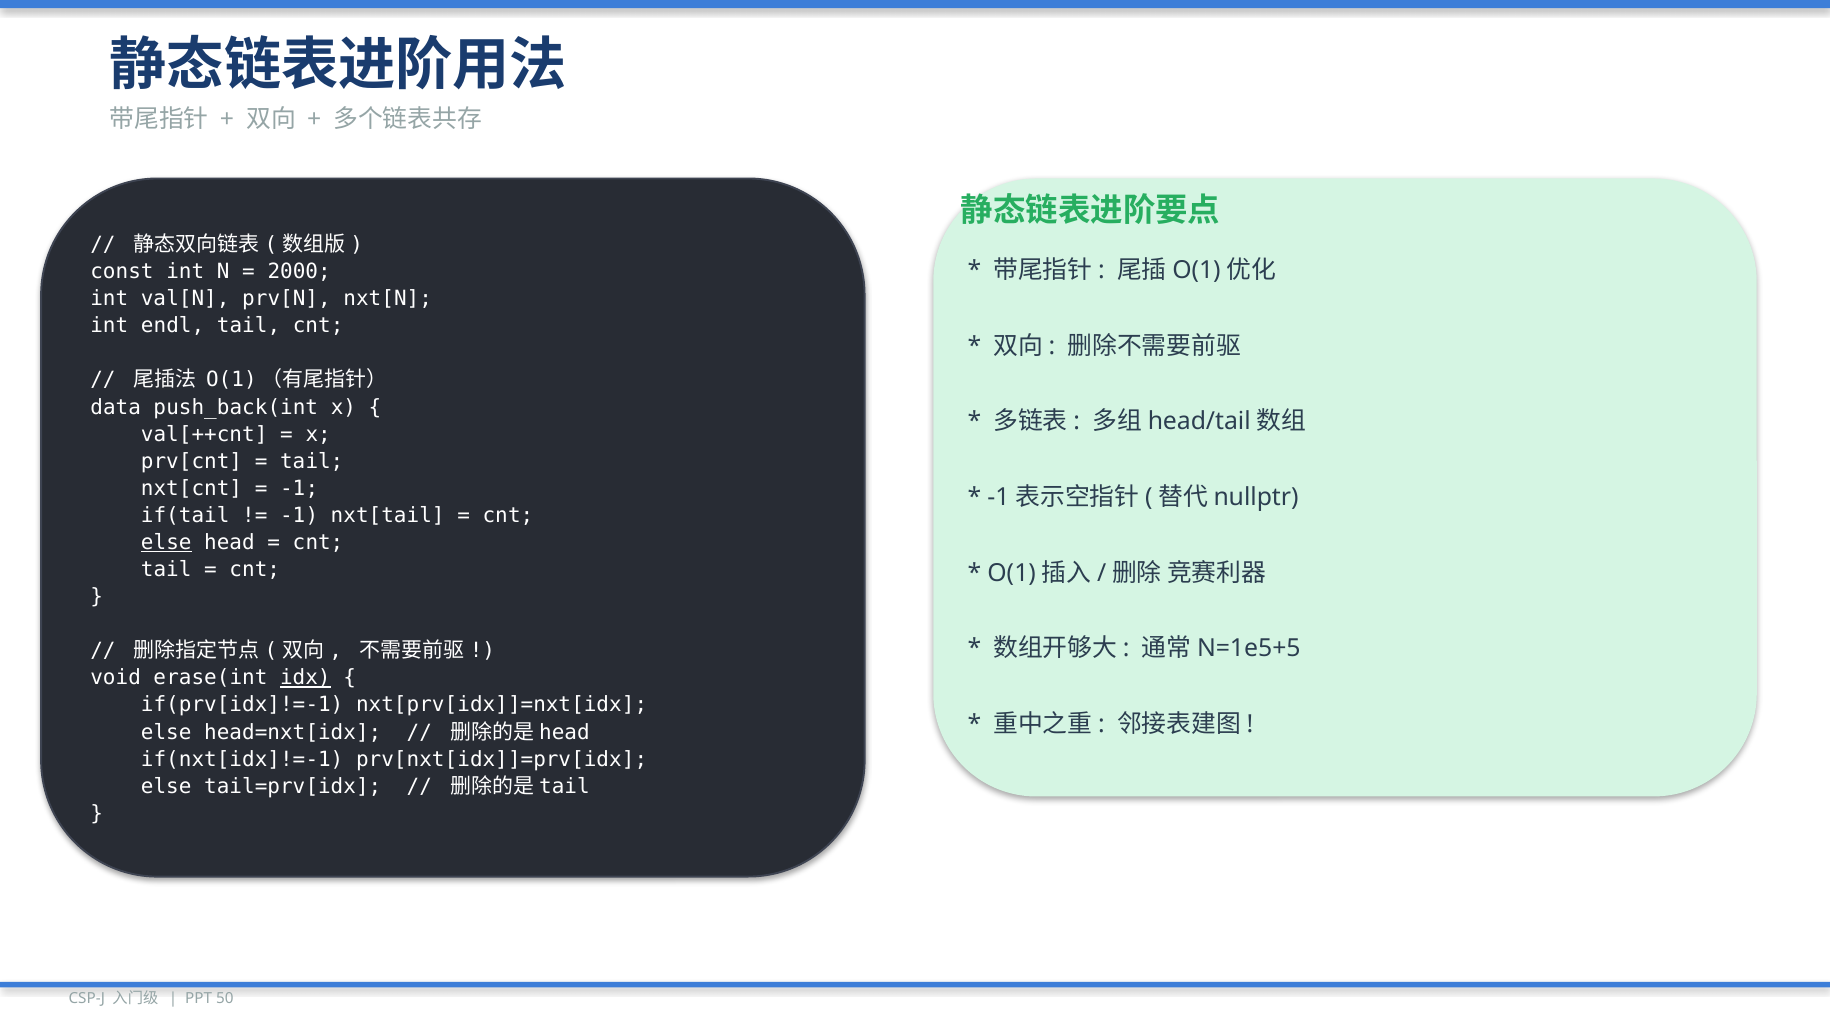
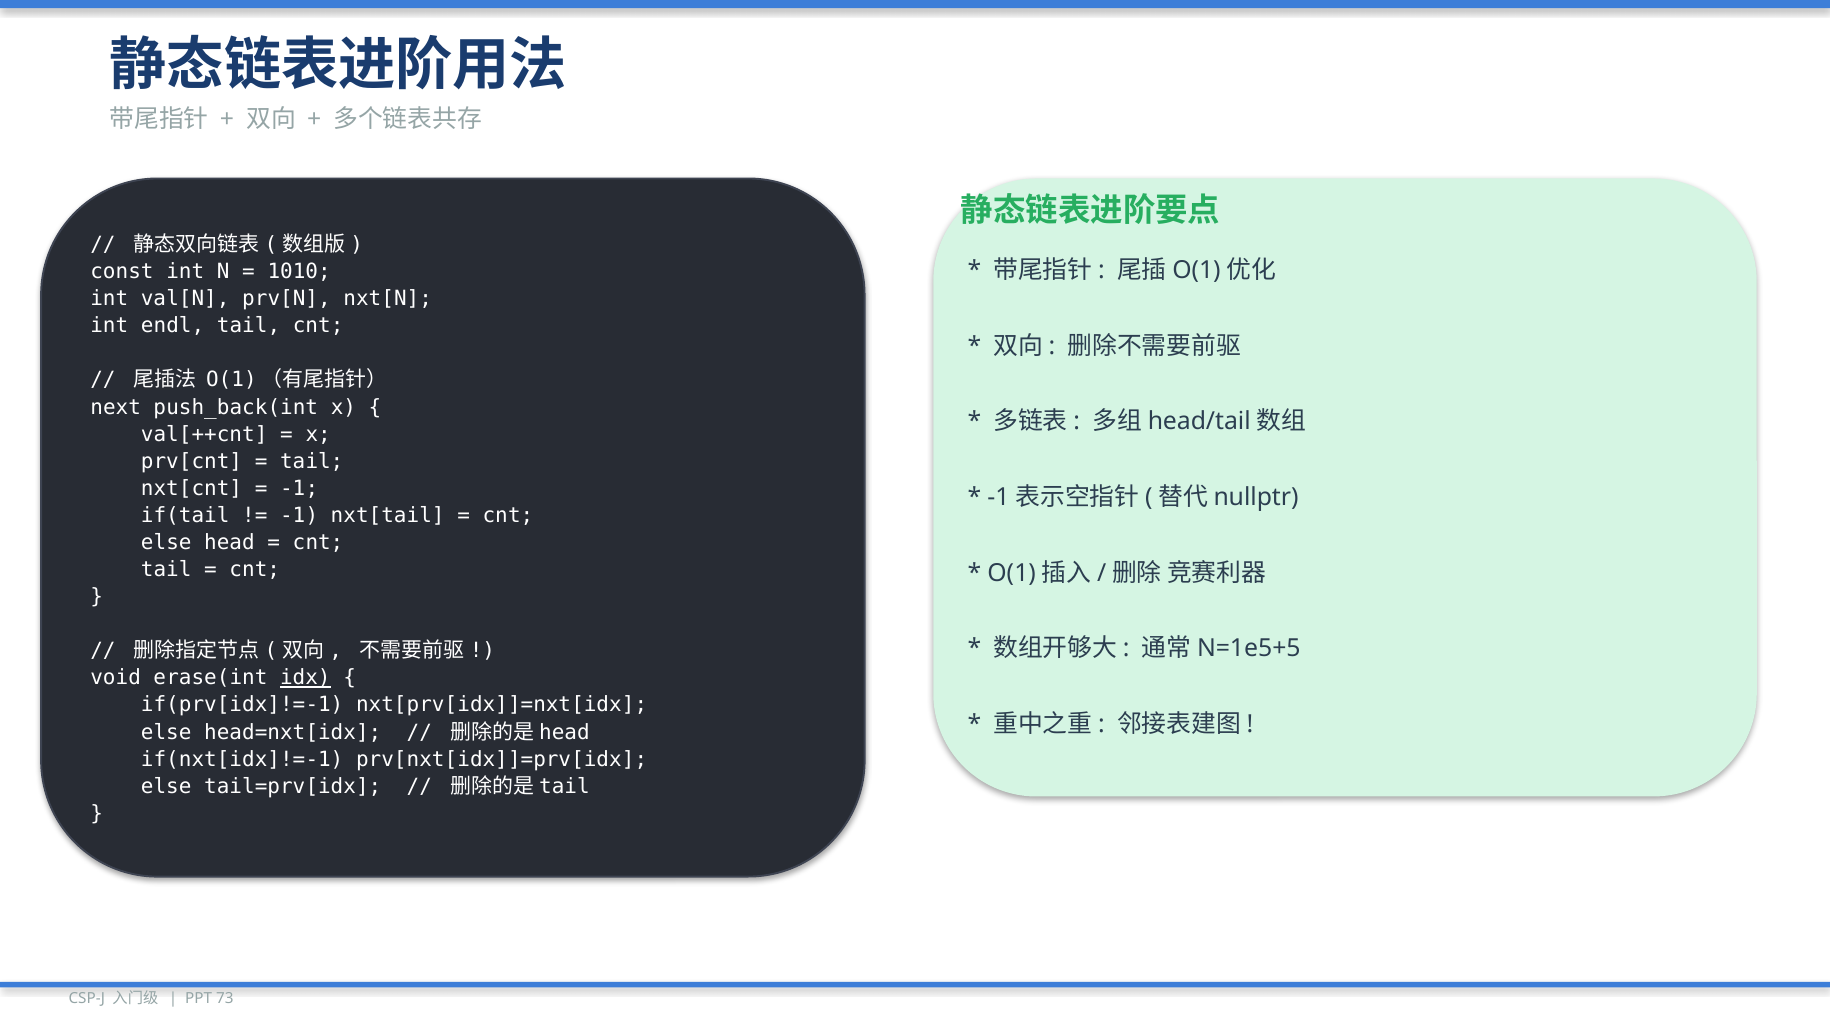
2000: 2000 -> 1010 (299, 271)
data: data -> next (116, 407)
else underline: present -> none (166, 542)
50: 50 -> 73 (225, 998)
